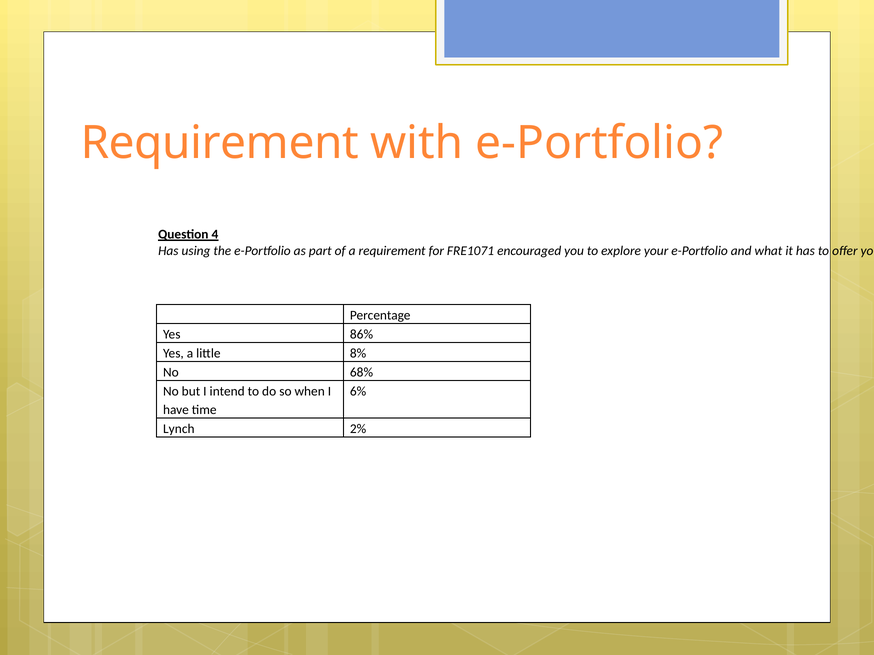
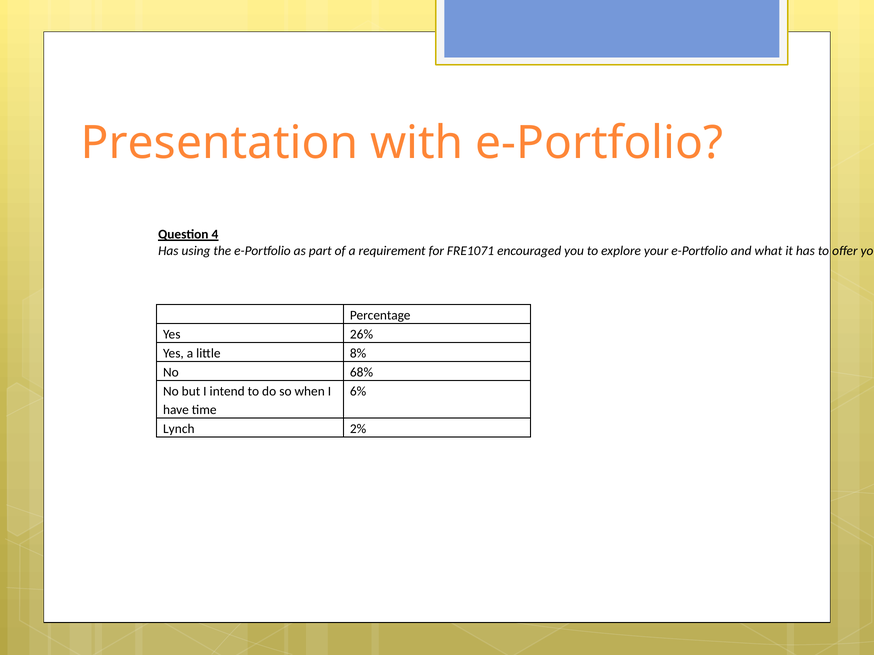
Requirement: Requirement -> Presentation (220, 143)
86%: 86% -> 26% (362, 335)
